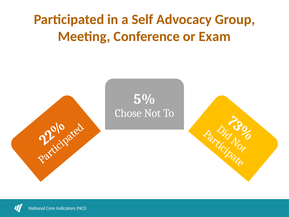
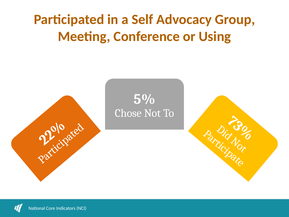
Exam: Exam -> Using (215, 36)
